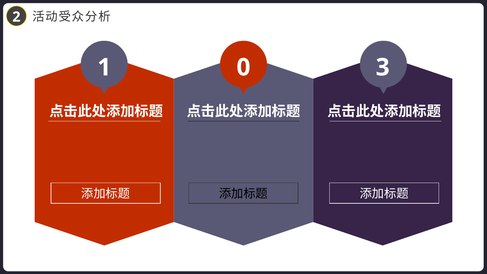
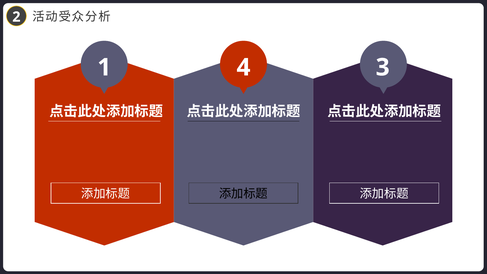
0: 0 -> 4 (243, 67)
